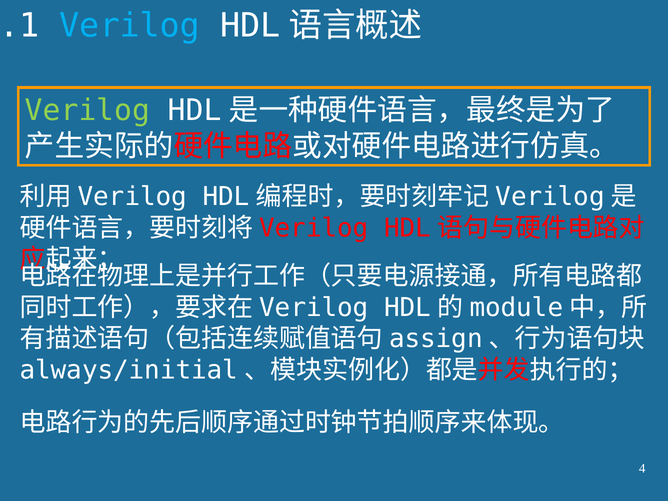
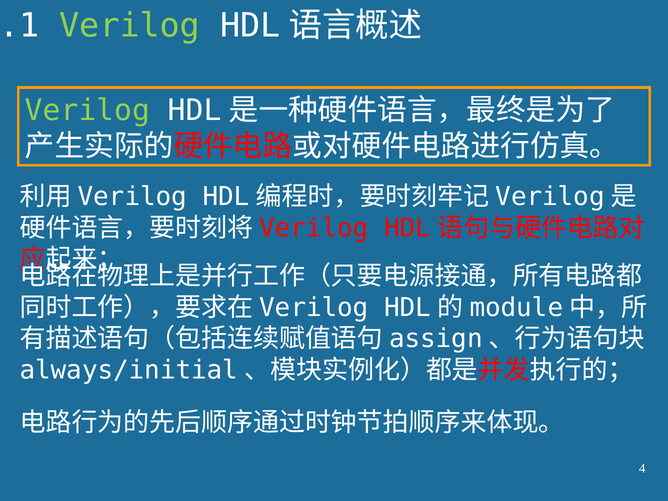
Verilog colour: light blue -> light green (130, 26)
